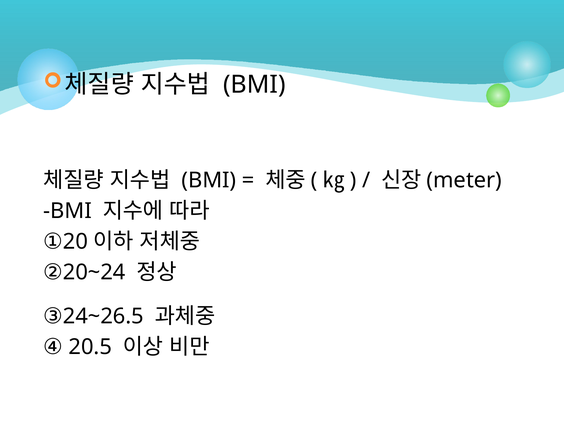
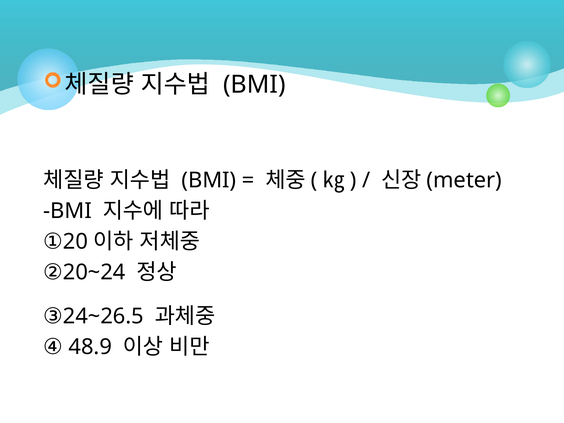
20.5: 20.5 -> 48.9 (90, 347)
